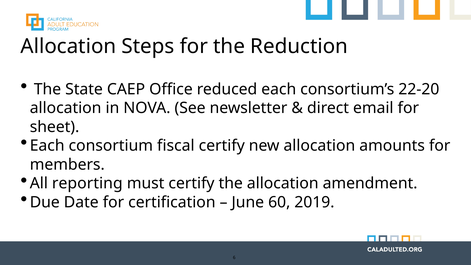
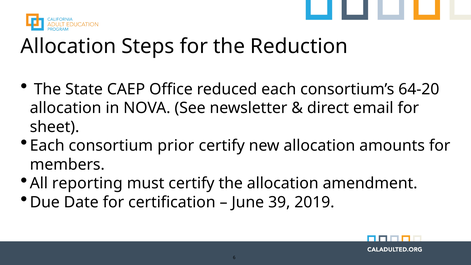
22-20: 22-20 -> 64-20 (419, 89)
fiscal: fiscal -> prior (176, 146)
60: 60 -> 39 (279, 202)
